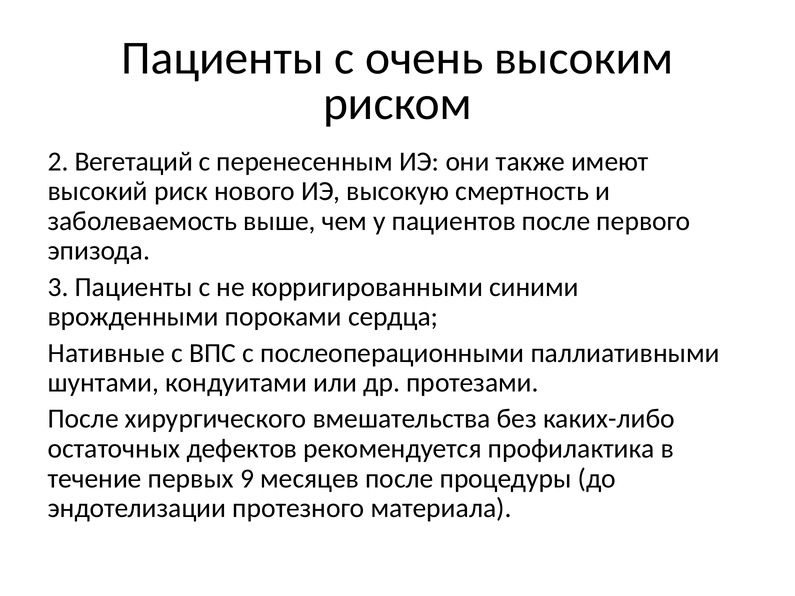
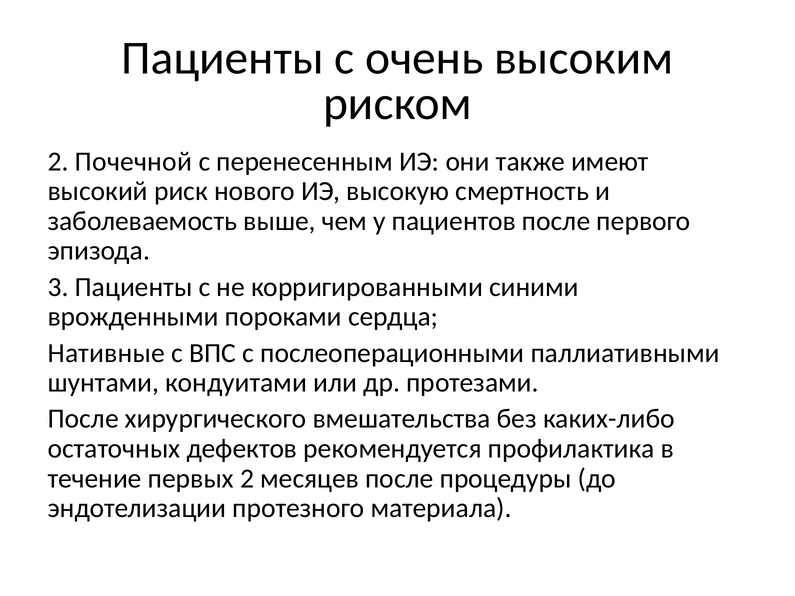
Вегетаций: Вегетаций -> Почечной (133, 162)
первых 9: 9 -> 2 (247, 479)
